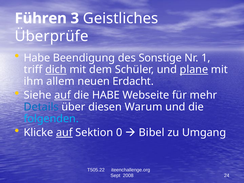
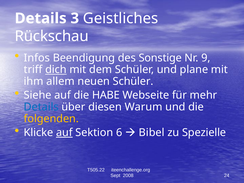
Führen: Führen -> Details (41, 18)
Überprüfe: Überprüfe -> Rückschau (52, 36)
Habe: Habe -> Infos (37, 58)
1: 1 -> 9 (206, 58)
plane underline: present -> none (194, 70)
neuen Erdacht: Erdacht -> Schüler (133, 81)
auf underline: present -> none (63, 95)
folgenden colour: light blue -> yellow (51, 119)
0: 0 -> 6 (119, 133)
Umgang: Umgang -> Spezielle (204, 133)
